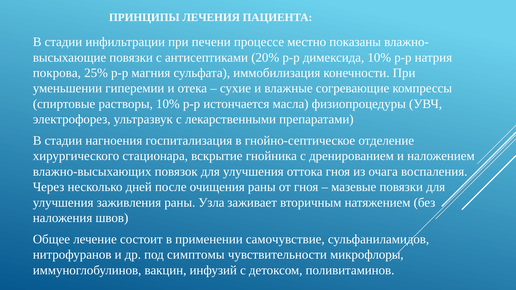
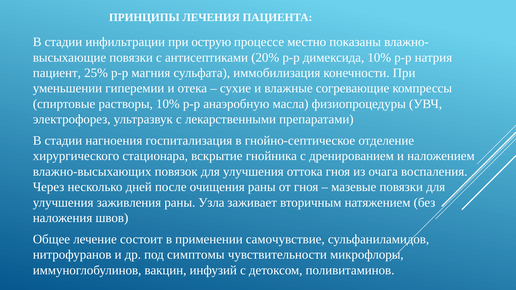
печени: печени -> острую (211, 42)
покрова: покрова -> пациент (57, 73)
истончается: истончается -> анаэробную (236, 104)
